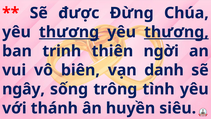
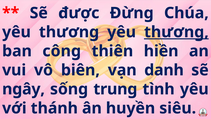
thương underline: present -> none (69, 32)
trinh: trinh -> công (62, 51)
ngời: ngời -> hiền (161, 51)
trông: trông -> trung (115, 89)
